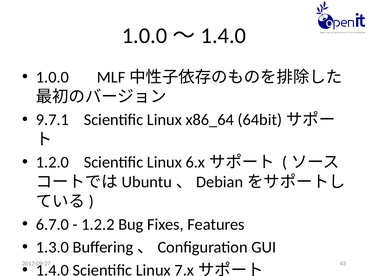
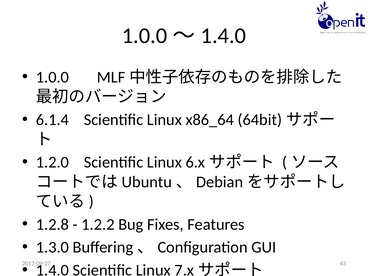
9.7.1: 9.7.1 -> 6.1.4 (52, 120)
6.7.0: 6.7.0 -> 1.2.8 (52, 224)
